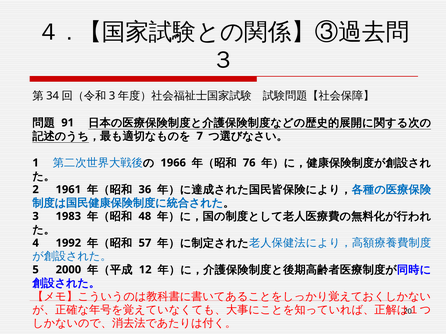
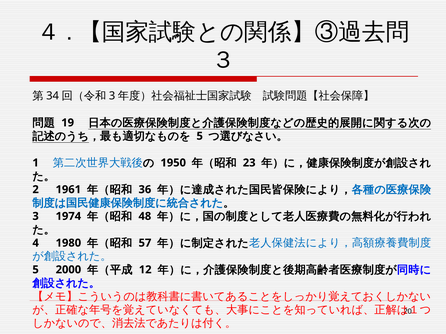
91: 91 -> 19 (68, 123)
7: 7 -> 5 (200, 136)
1966: 1966 -> 1950 (173, 163)
76: 76 -> 23 (249, 163)
1983: 1983 -> 1974 (68, 217)
1992: 1992 -> 1980 (68, 243)
